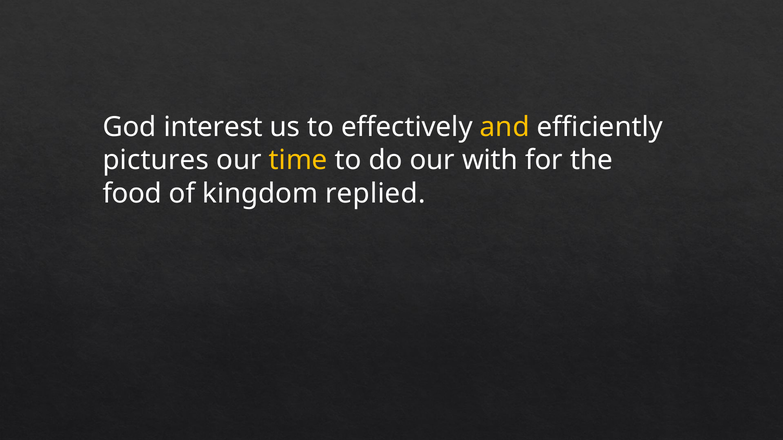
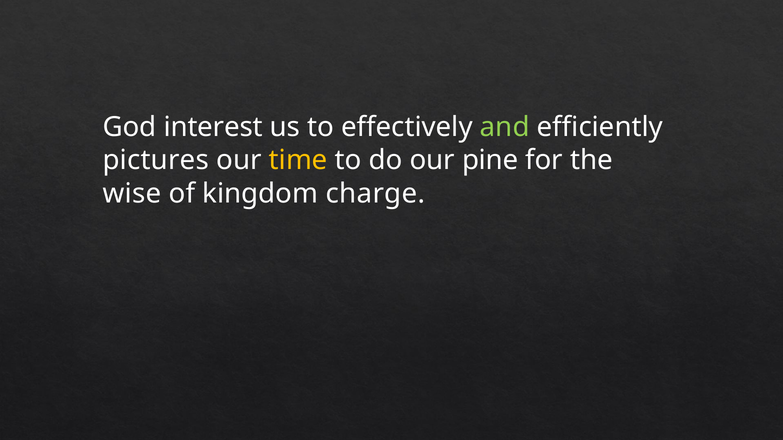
and colour: yellow -> light green (505, 127)
with: with -> pine (490, 160)
food: food -> wise (132, 194)
replied: replied -> charge (375, 194)
